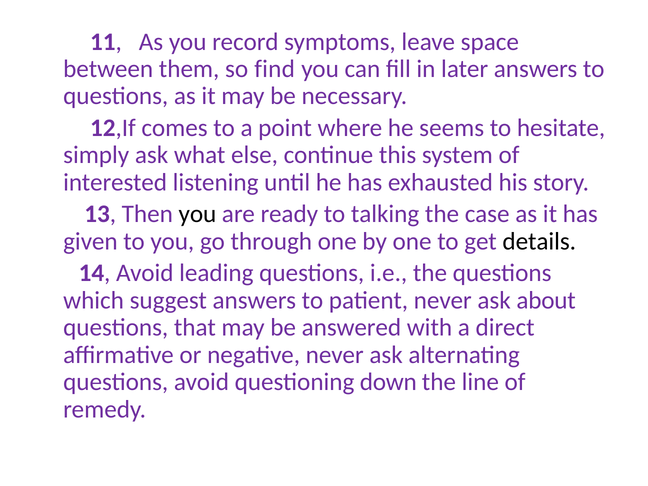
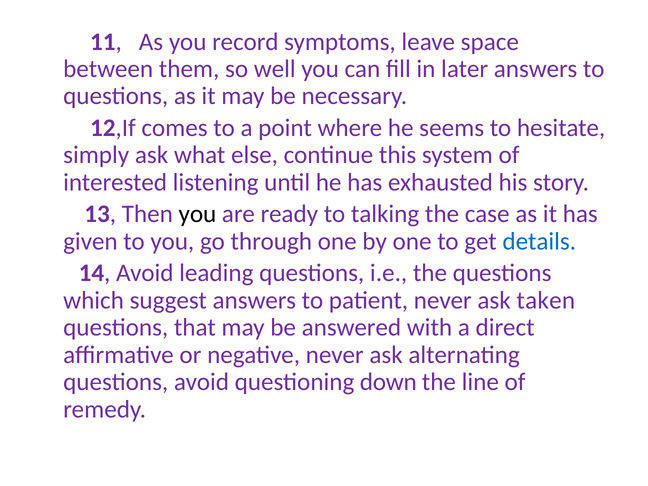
find: find -> well (275, 69)
details colour: black -> blue (539, 241)
about: about -> taken (546, 300)
